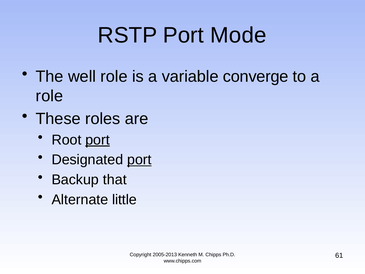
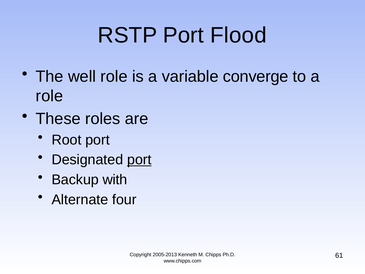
Mode: Mode -> Flood (238, 35)
port underline: present -> none (98, 140)
that: that -> with (115, 179)
little: little -> four (124, 199)
